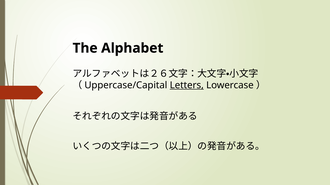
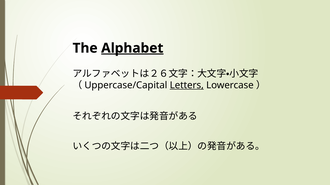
Alphabet underline: none -> present (132, 48)
